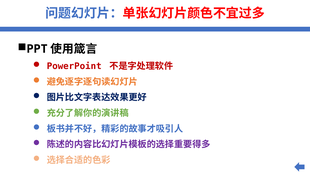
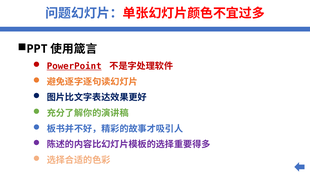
PowerPoint underline: none -> present (74, 66)
